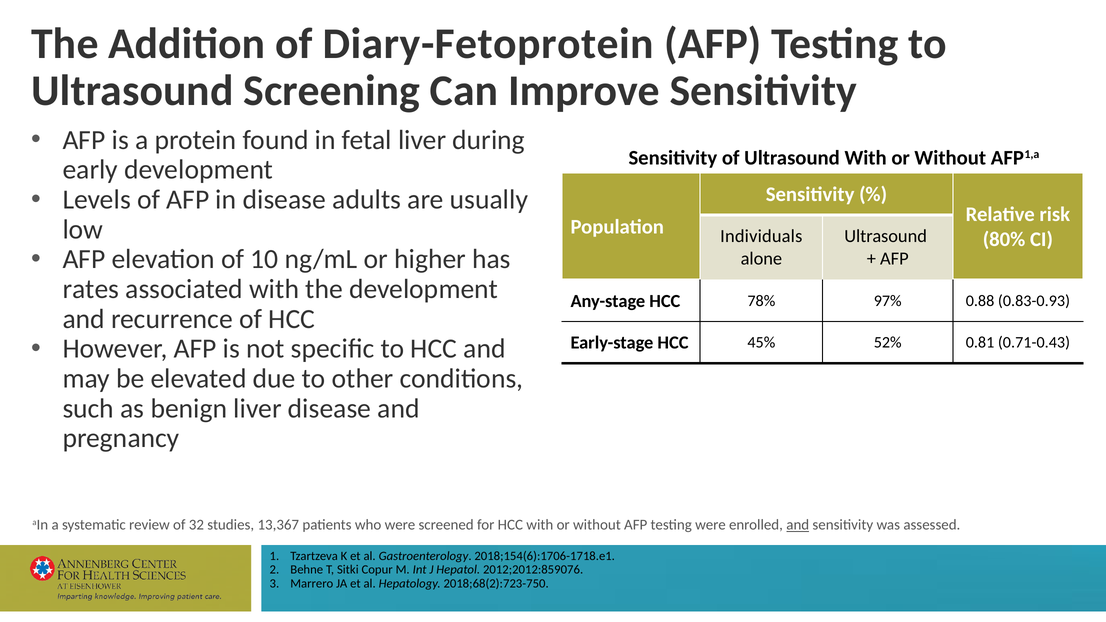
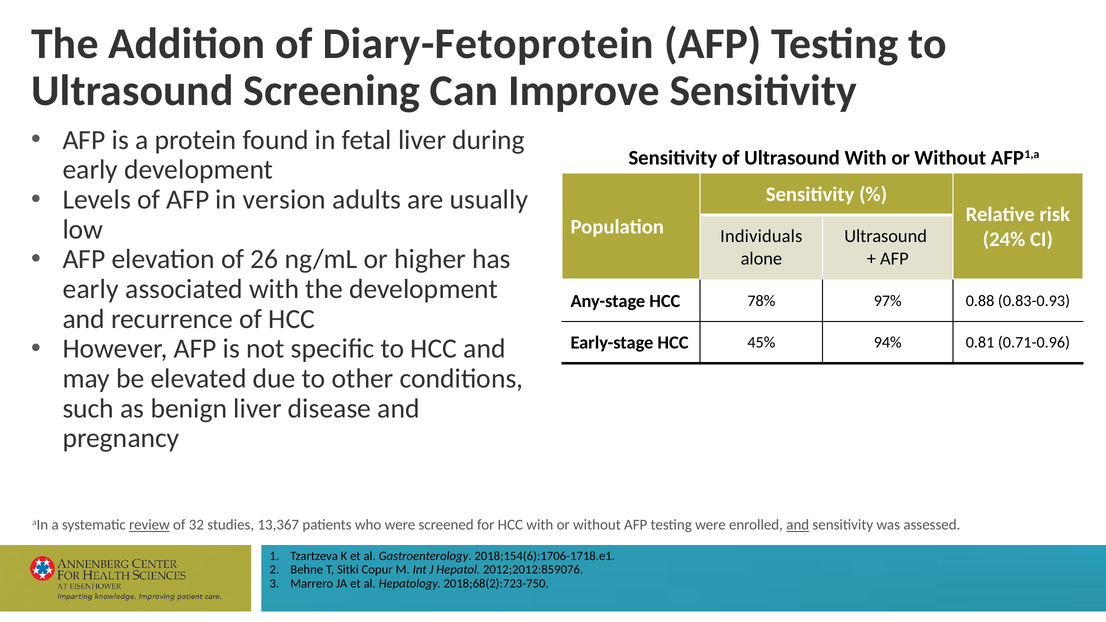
in disease: disease -> version (284, 200)
80%: 80% -> 24% (1004, 240)
10: 10 -> 26 (264, 259)
rates: rates -> early (91, 289)
52%: 52% -> 94% (888, 343)
0.71-0.43: 0.71-0.43 -> 0.71-0.96 (1034, 343)
review underline: none -> present (149, 525)
